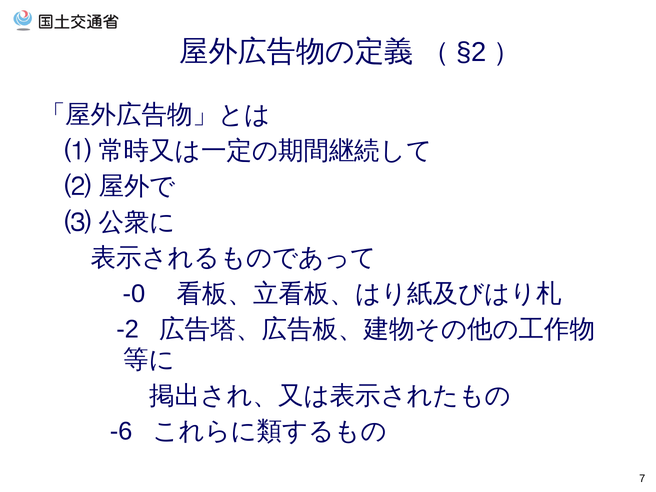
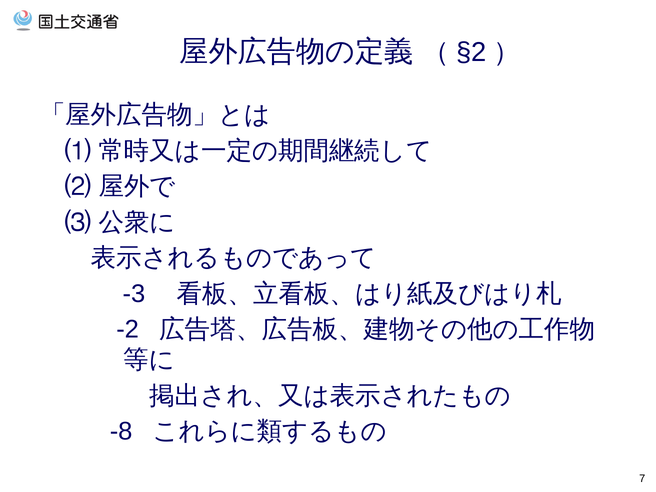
-0: -0 -> -3 (134, 294)
-6: -6 -> -8 (121, 432)
